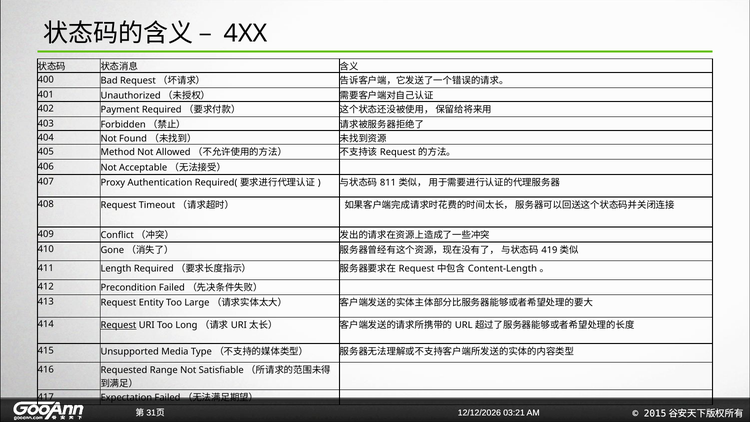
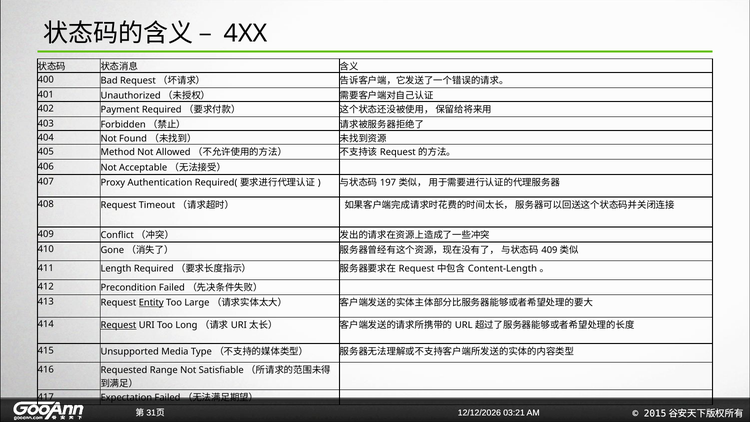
811: 811 -> 197 (388, 182)
419: 419 -> 409 (549, 250)
Entity underline: none -> present (151, 303)
